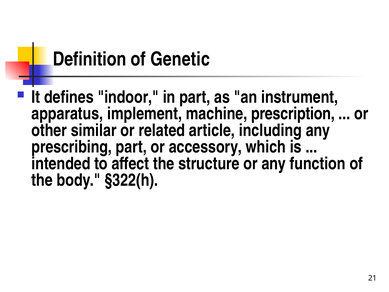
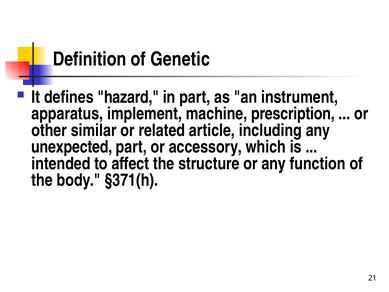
indoor: indoor -> hazard (128, 97)
prescribing: prescribing -> unexpected (72, 147)
§322(h: §322(h -> §371(h (131, 180)
